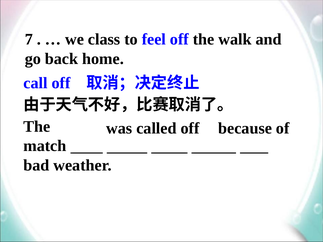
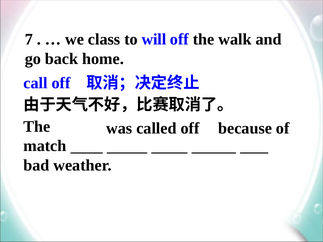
feel: feel -> will (154, 39)
